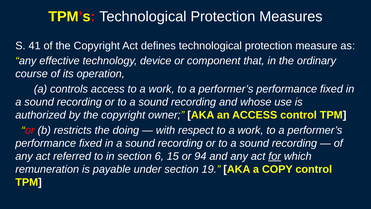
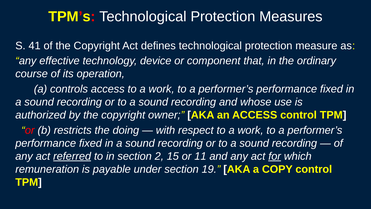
referred underline: none -> present (72, 156)
6: 6 -> 2 (159, 156)
94: 94 -> 11 (200, 156)
